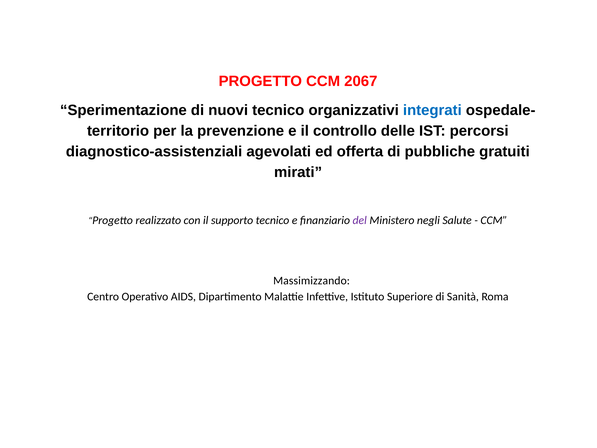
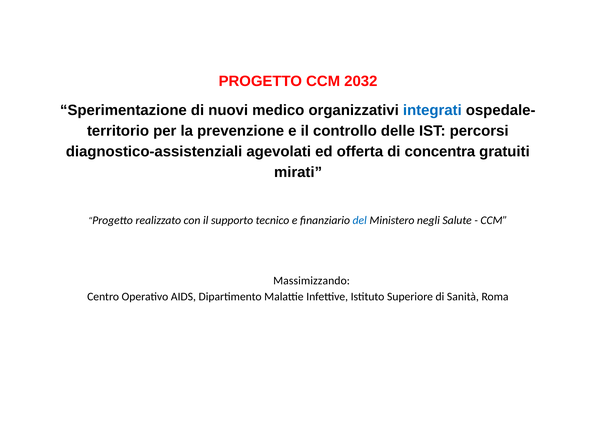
2067: 2067 -> 2032 (361, 81)
nuovi tecnico: tecnico -> medico (278, 110)
pubbliche: pubbliche -> concentra (440, 151)
del colour: purple -> blue (360, 220)
